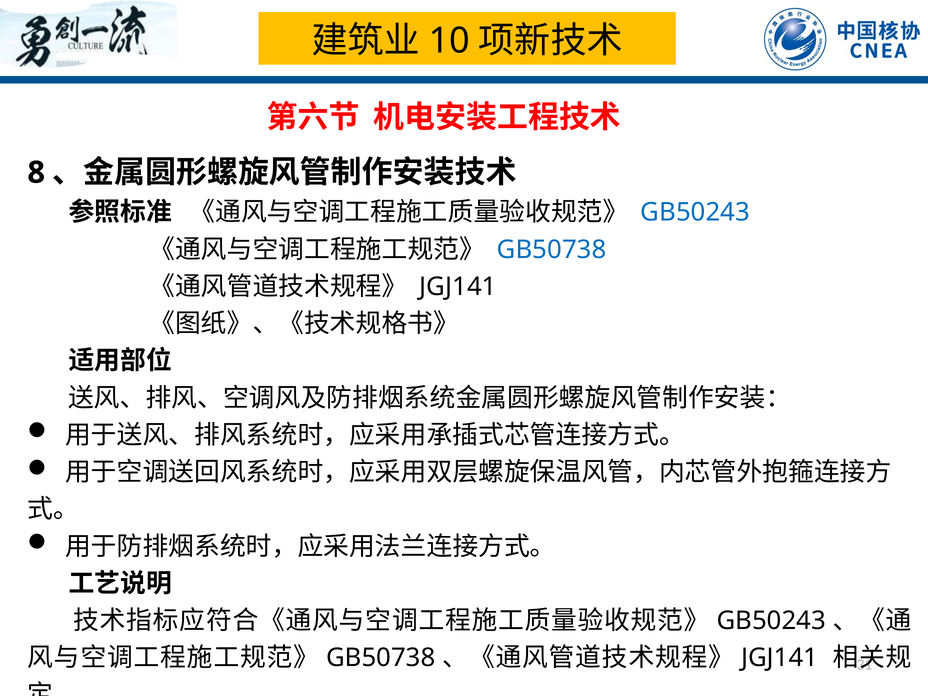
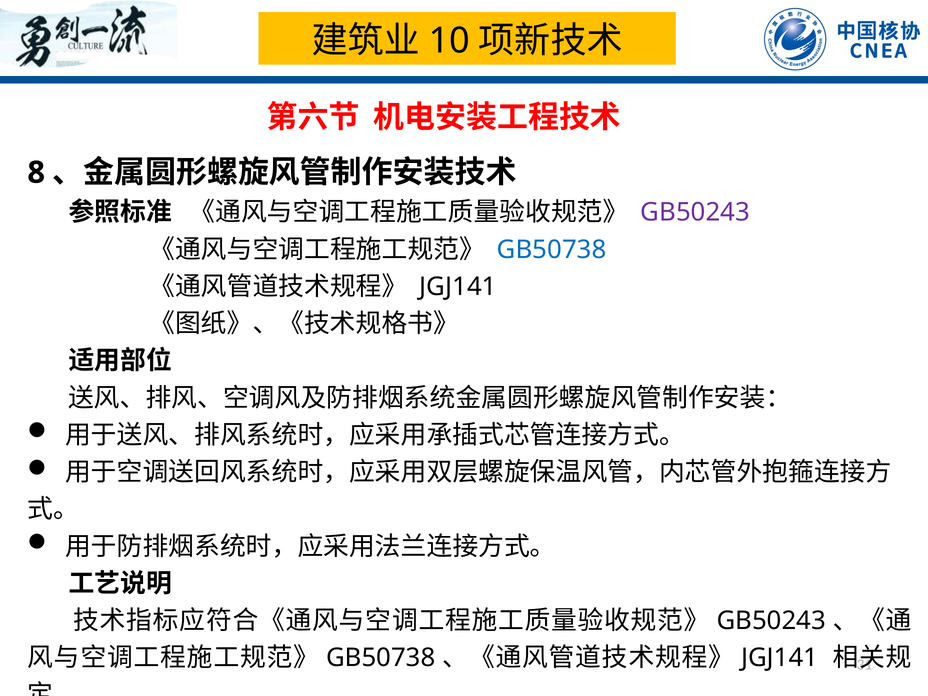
GB50243 colour: blue -> purple (695, 212)
